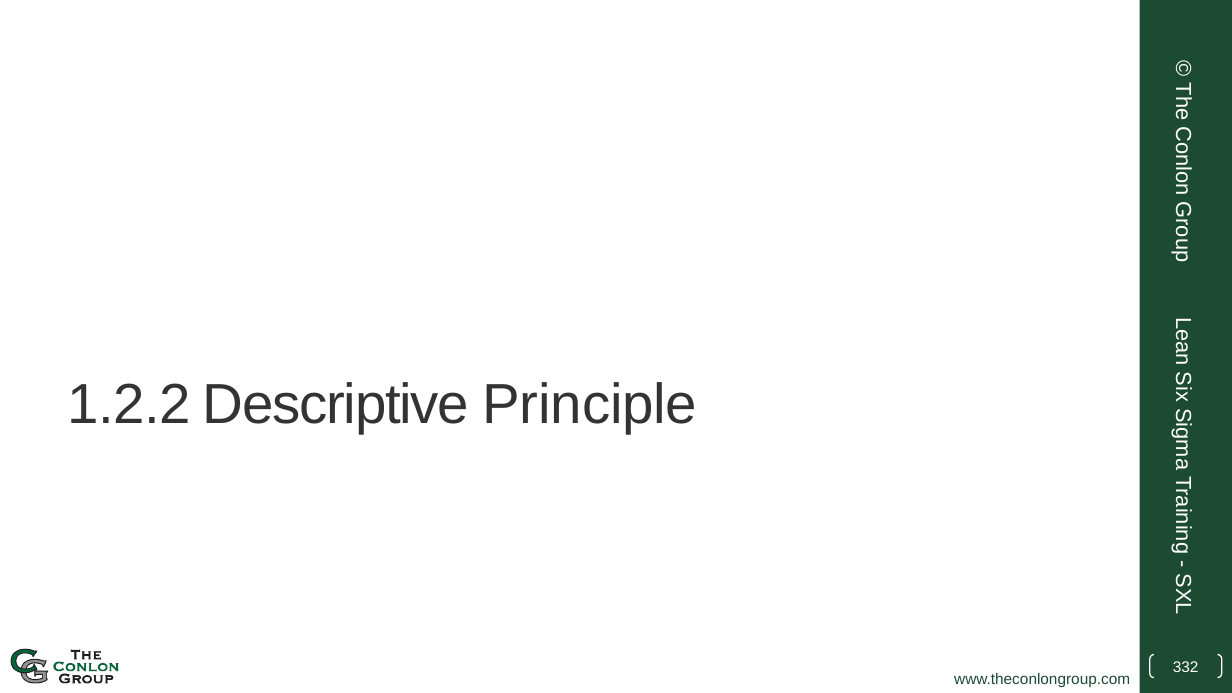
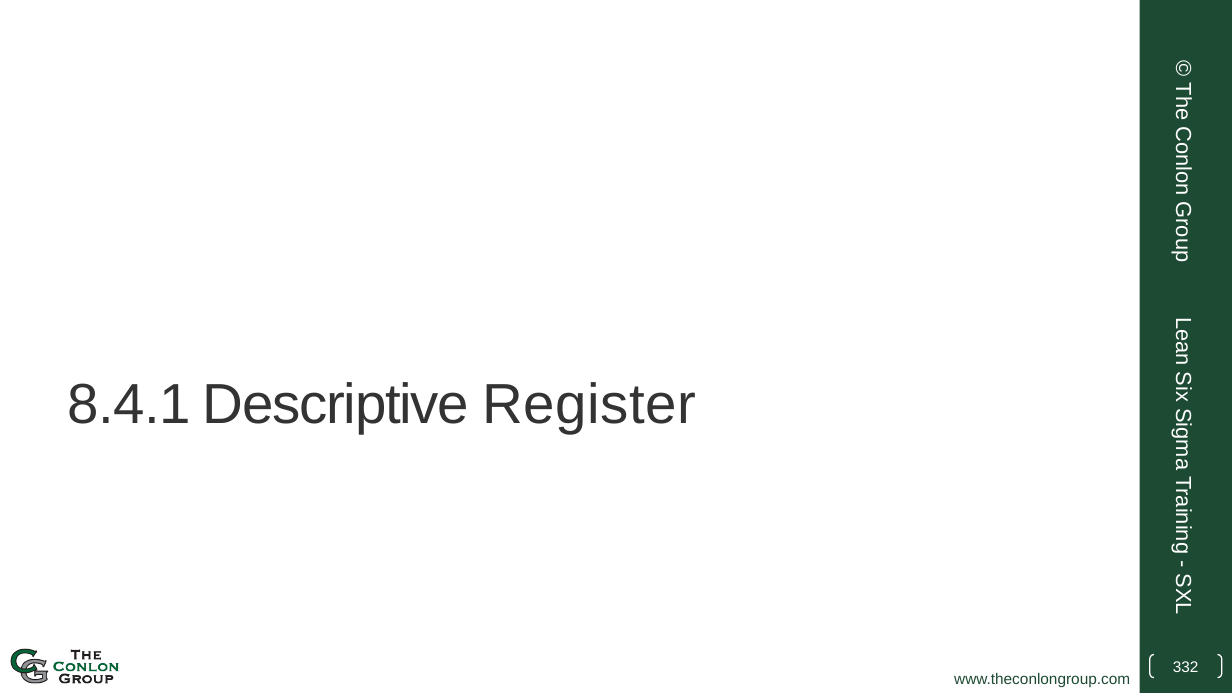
1.2.2: 1.2.2 -> 8.4.1 (130, 405)
Principle: Principle -> Register (590, 405)
